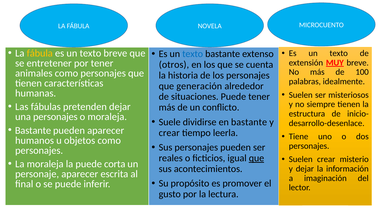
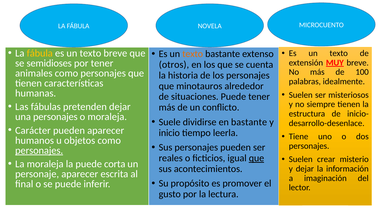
texto colour: blue -> orange (193, 54)
entretener: entretener -> semidioses (49, 63)
generación: generación -> minotauros (199, 86)
Bastante: Bastante -> Carácter (33, 130)
crear: crear -> inicio (169, 133)
personajes underline: none -> present (39, 150)
